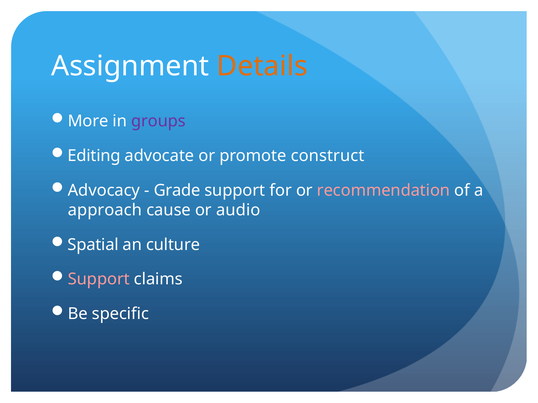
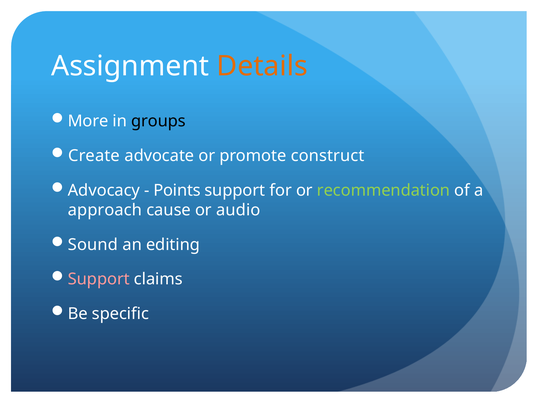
groups colour: purple -> black (158, 121)
Editing: Editing -> Create (94, 156)
Grade: Grade -> Points (177, 191)
recommendation colour: pink -> light green (384, 191)
Spatial: Spatial -> Sound (93, 245)
culture: culture -> editing (173, 245)
